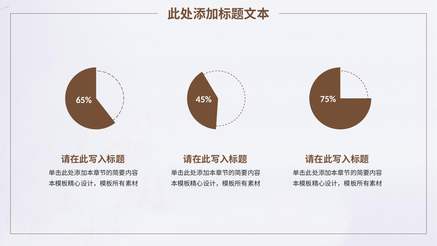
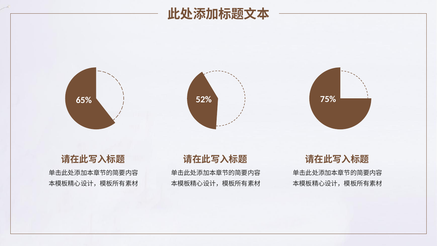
45%: 45% -> 52% (204, 100)
